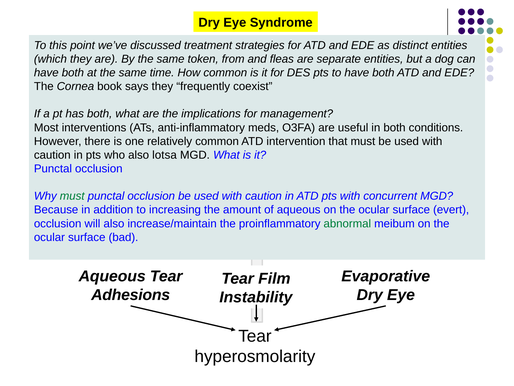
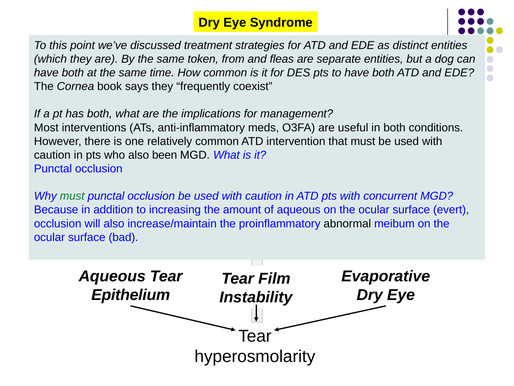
lotsa: lotsa -> been (165, 155)
abnormal colour: green -> black (347, 223)
Adhesions: Adhesions -> Epithelium (131, 295)
